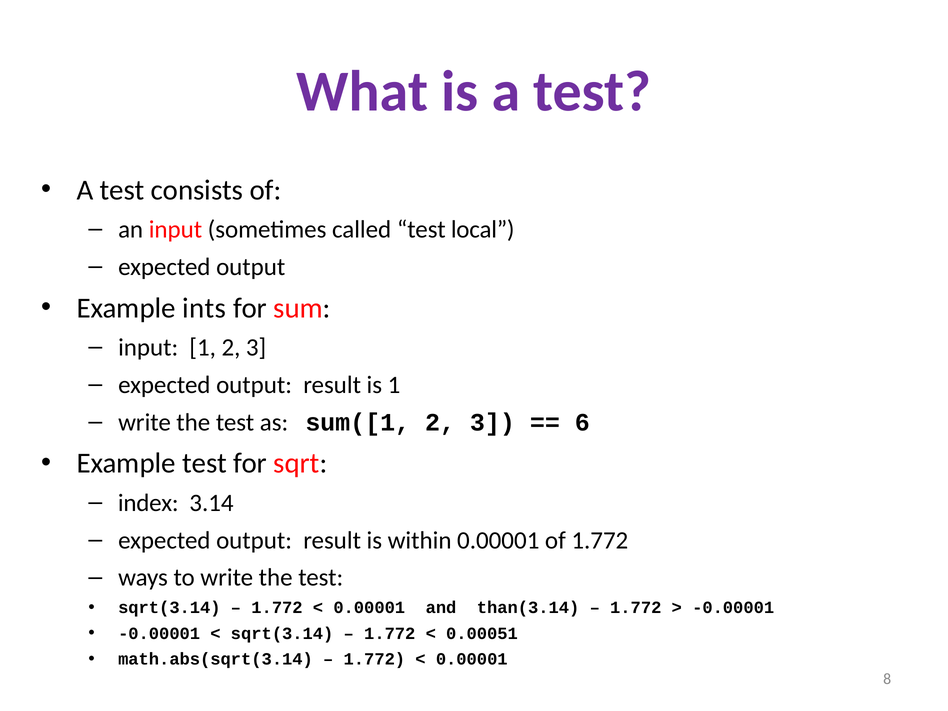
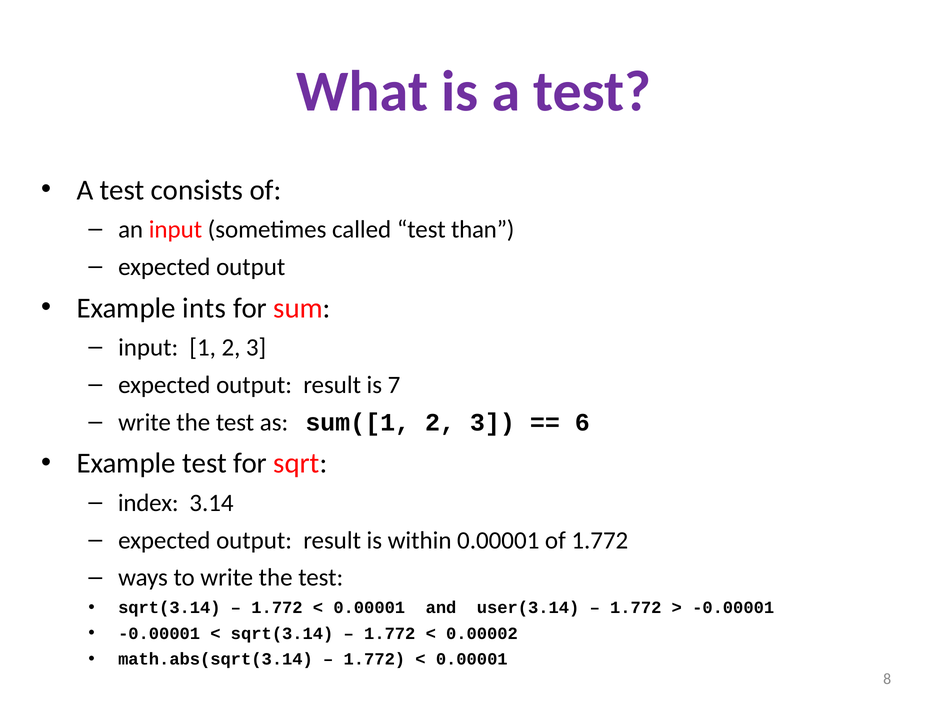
local: local -> than (483, 230)
is 1: 1 -> 7 (394, 385)
than(3.14: than(3.14 -> user(3.14 (528, 608)
0.00051: 0.00051 -> 0.00002 (482, 634)
